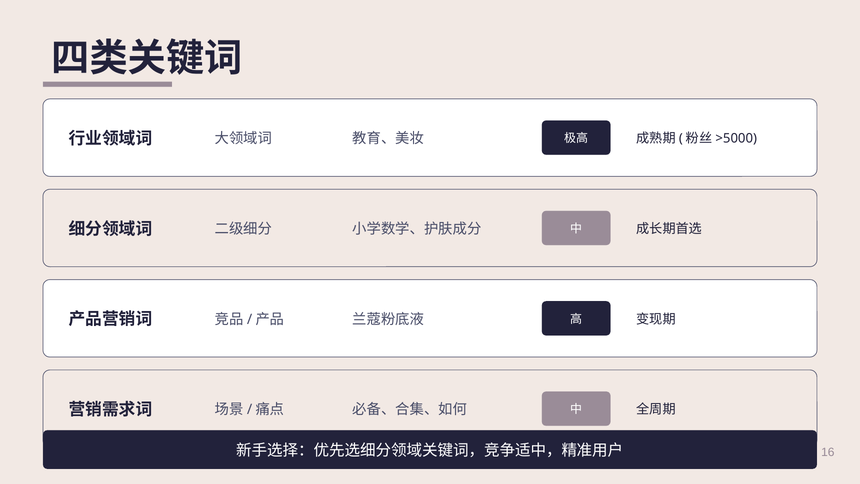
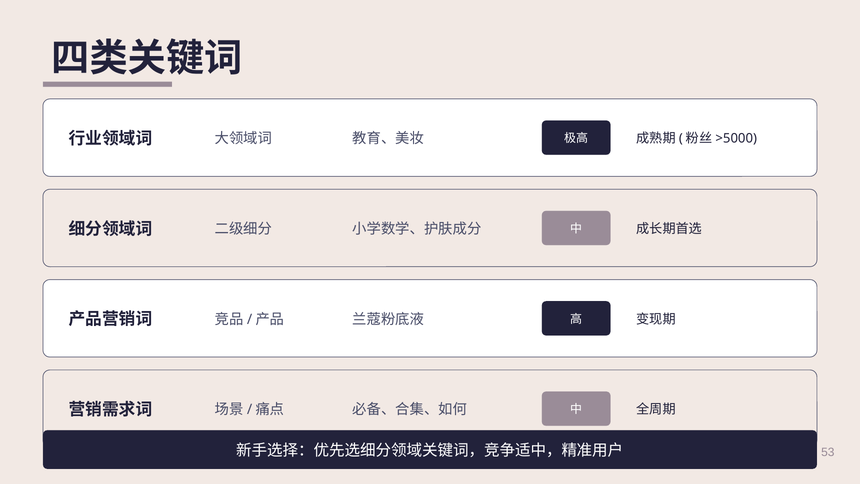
16: 16 -> 53 (828, 452)
